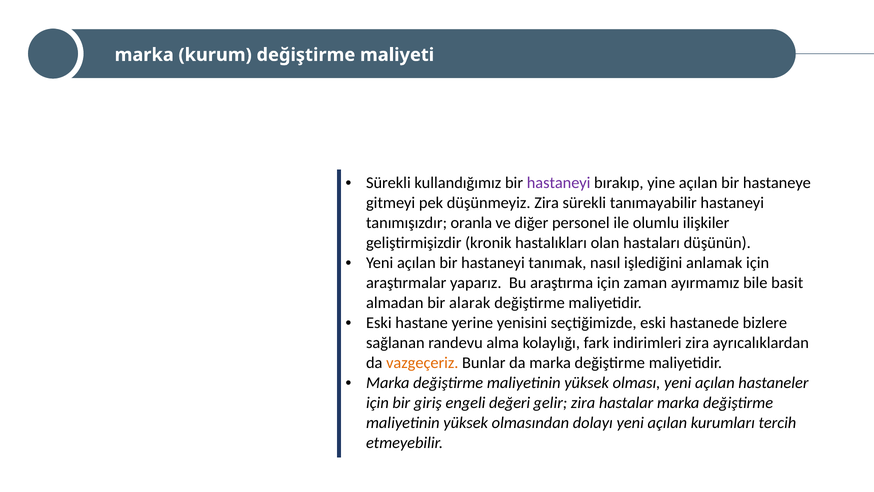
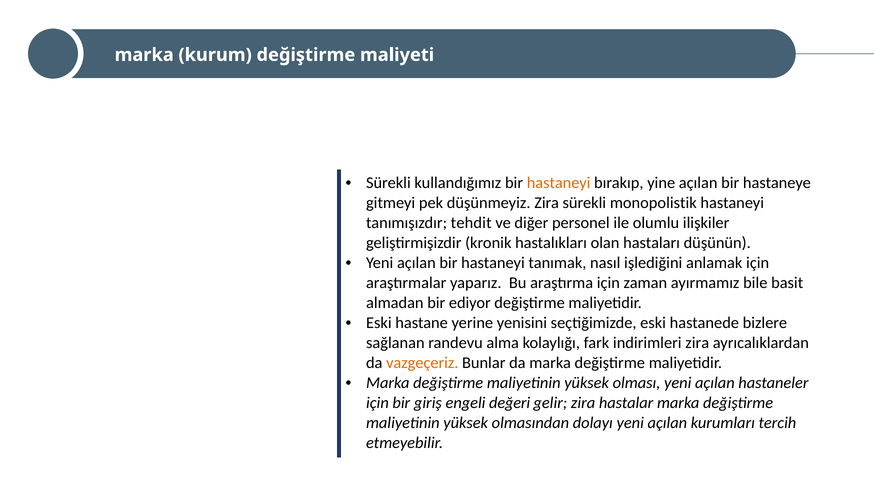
hastaneyi colour: purple -> orange (559, 183)
tanımayabilir: tanımayabilir -> monopolistik (653, 203)
oranla: oranla -> tehdit (471, 223)
alarak: alarak -> ediyor (470, 303)
